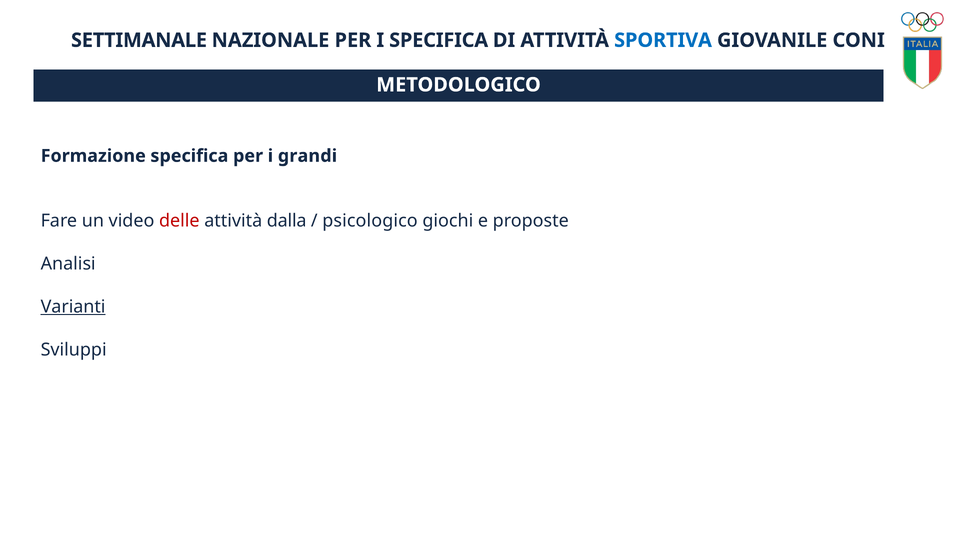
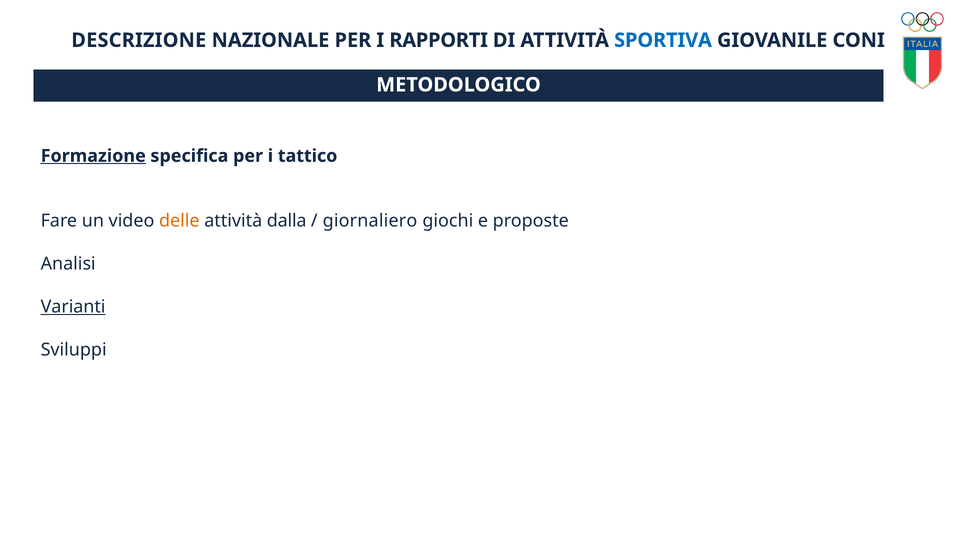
SETTIMANALE: SETTIMANALE -> DESCRIZIONE (139, 40)
I SPECIFICA: SPECIFICA -> RAPPORTI (439, 40)
Formazione underline: none -> present (93, 156)
grandi: grandi -> tattico (308, 156)
delle colour: red -> orange (179, 221)
psicologico: psicologico -> giornaliero (370, 221)
